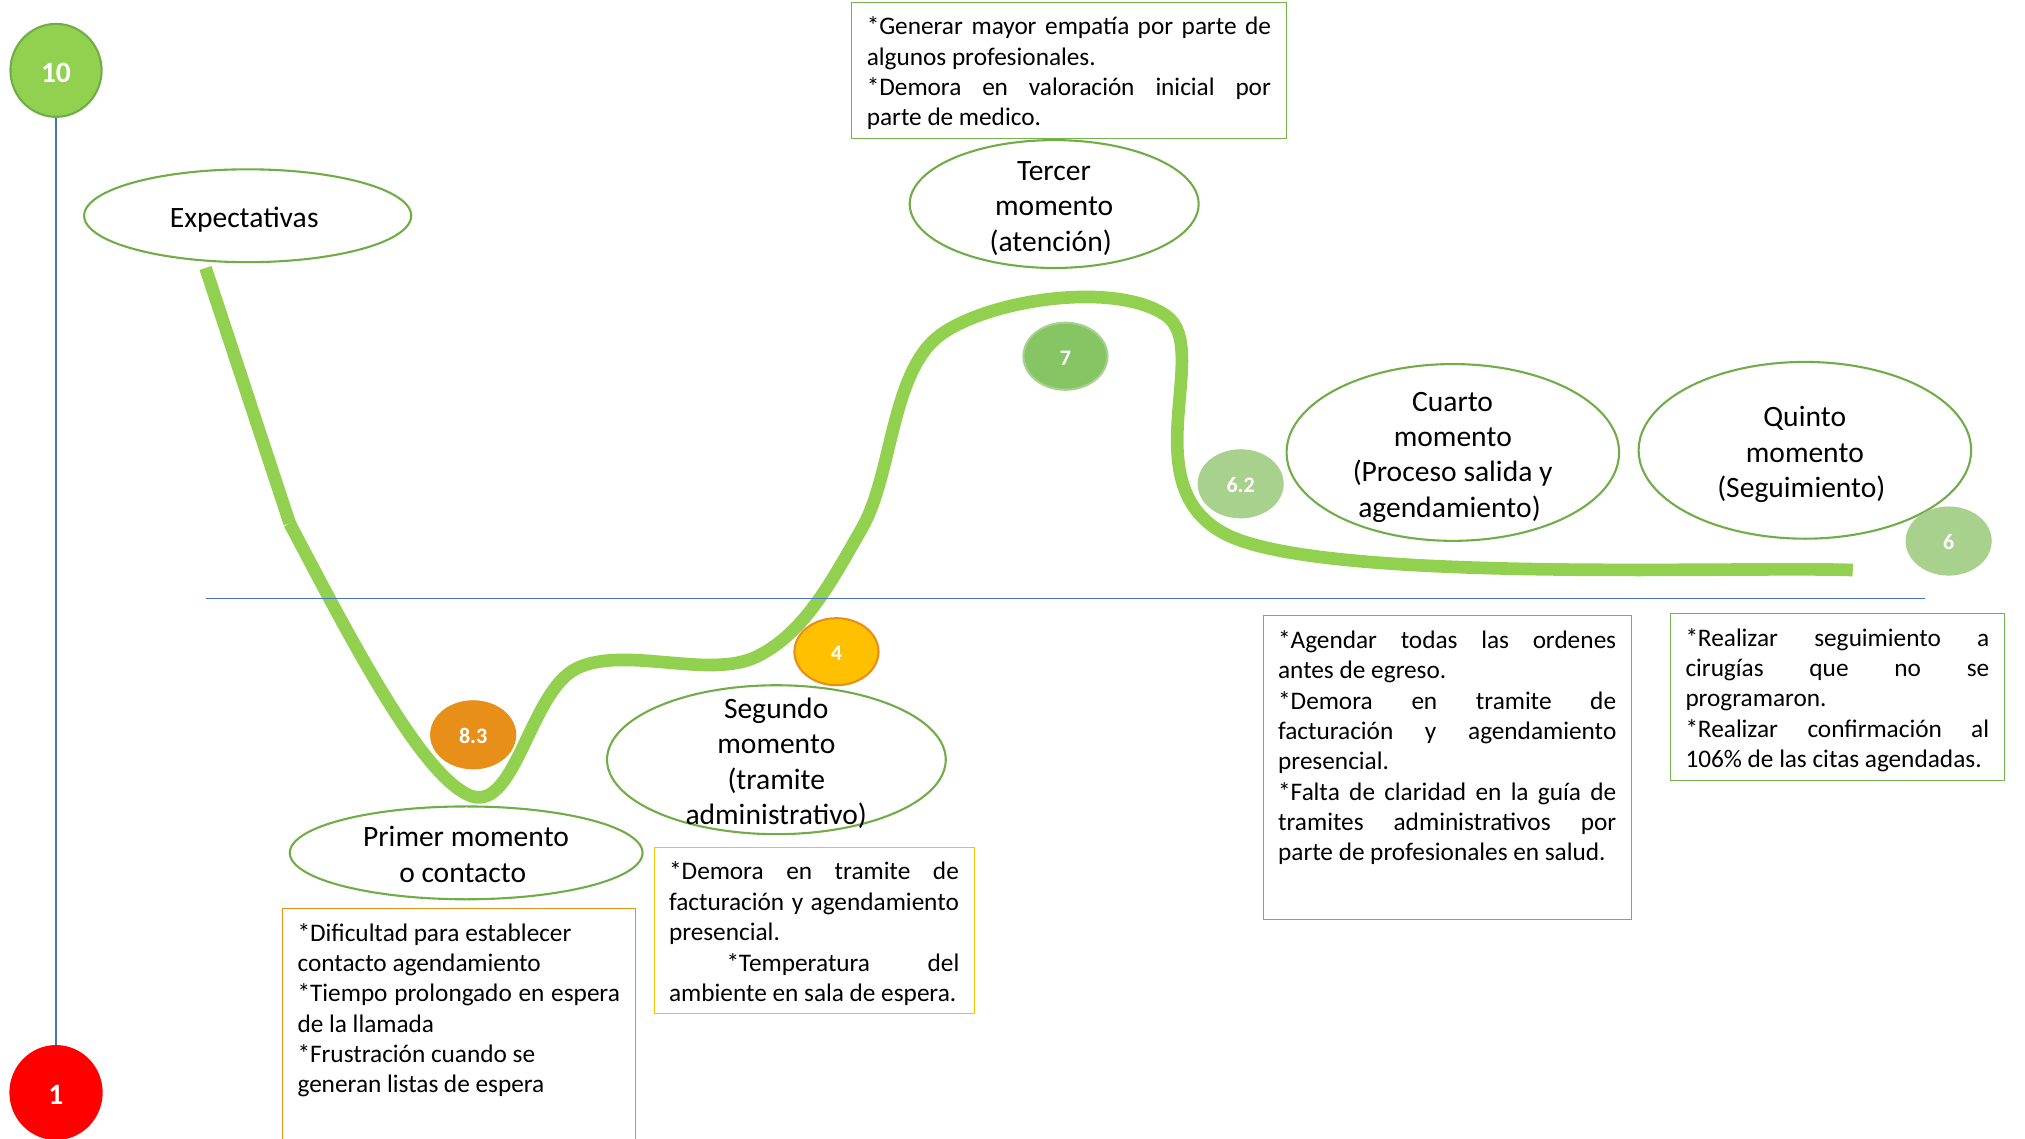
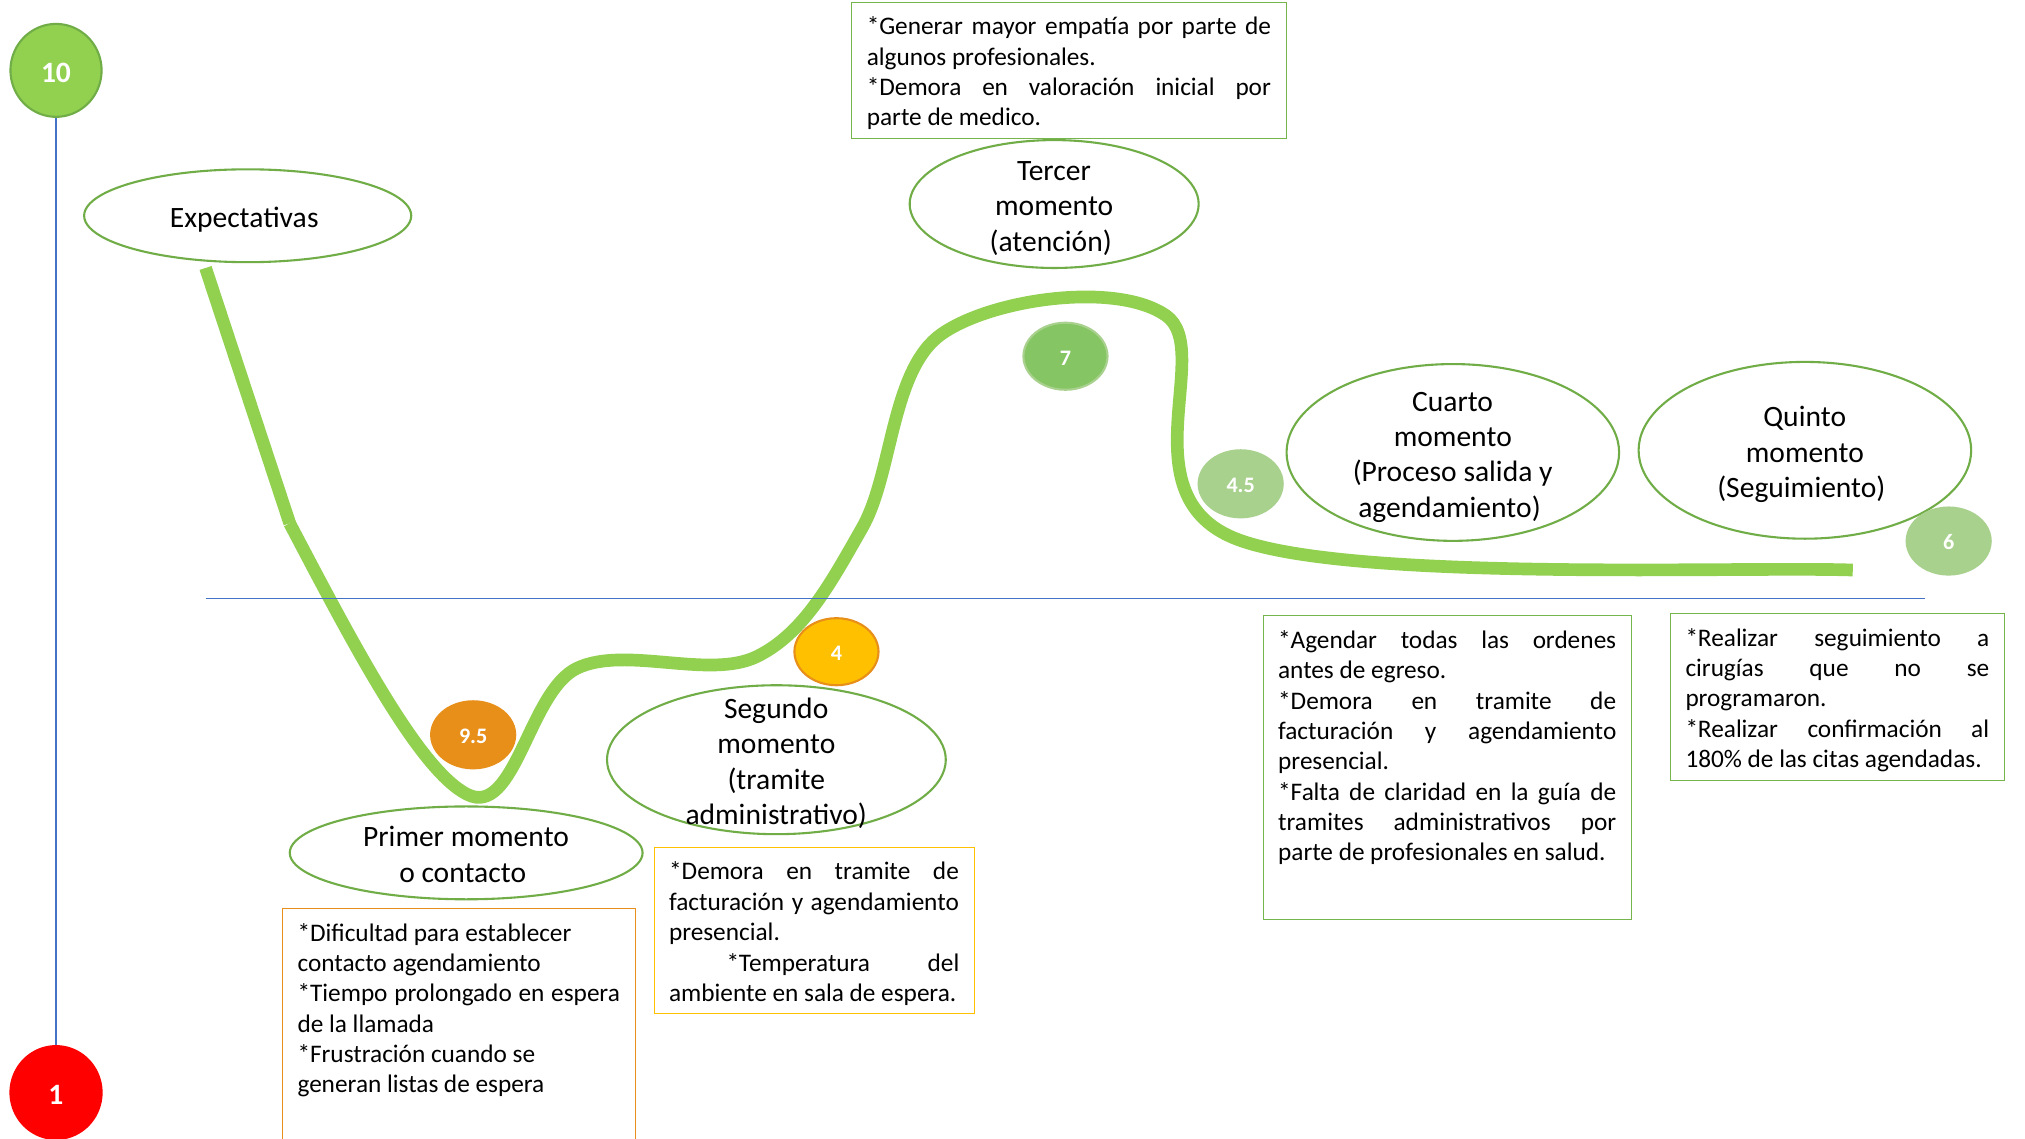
6.2: 6.2 -> 4.5 (1241, 485)
8.3: 8.3 -> 9.5 (473, 736)
106%: 106% -> 180% (1714, 759)
